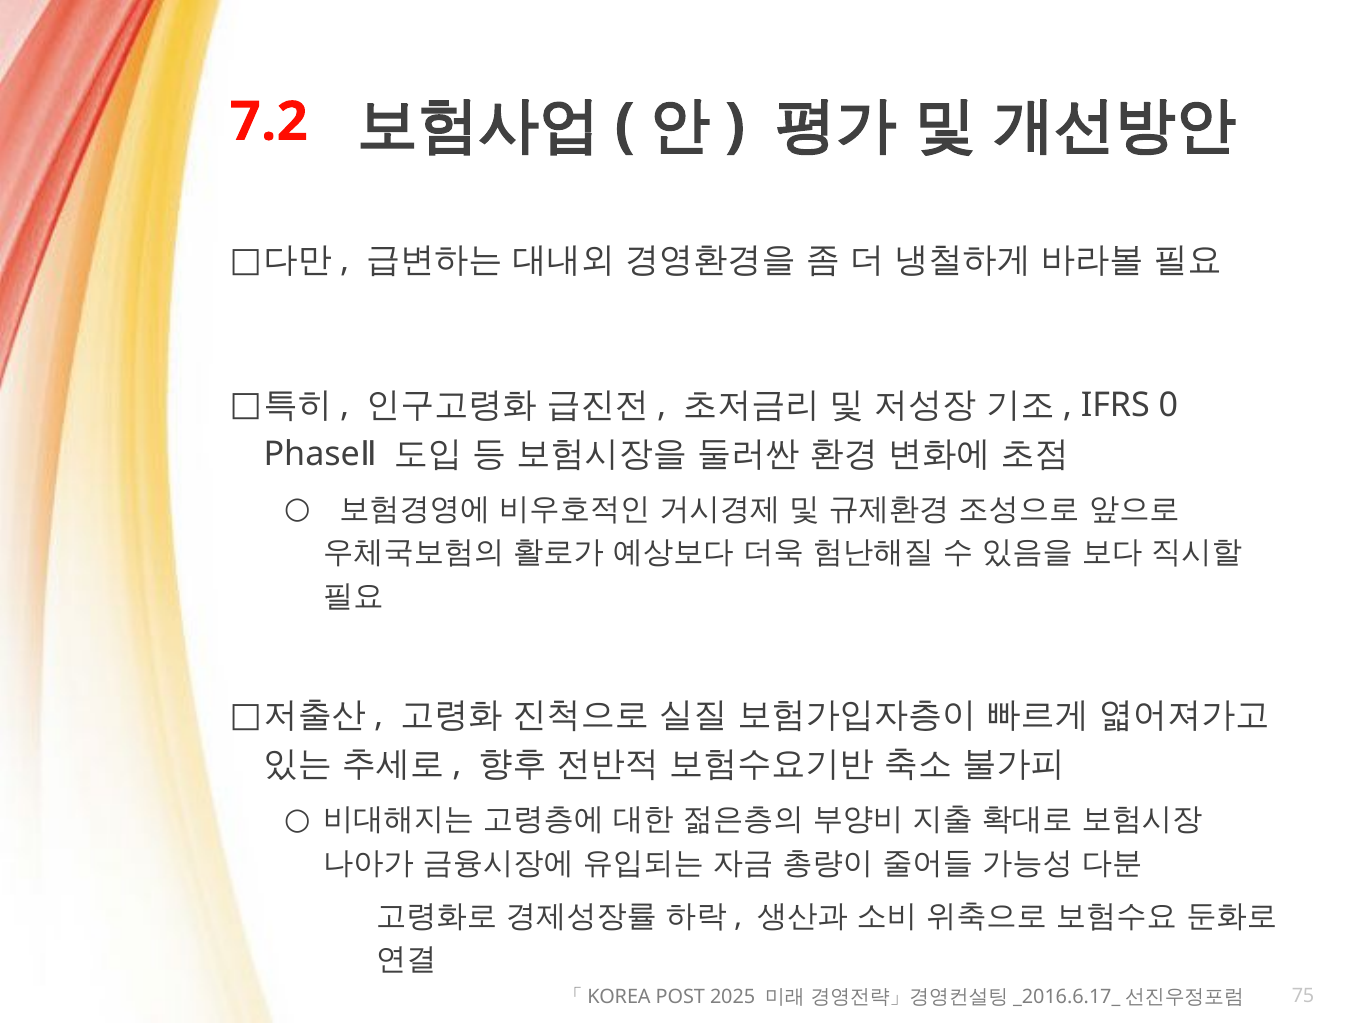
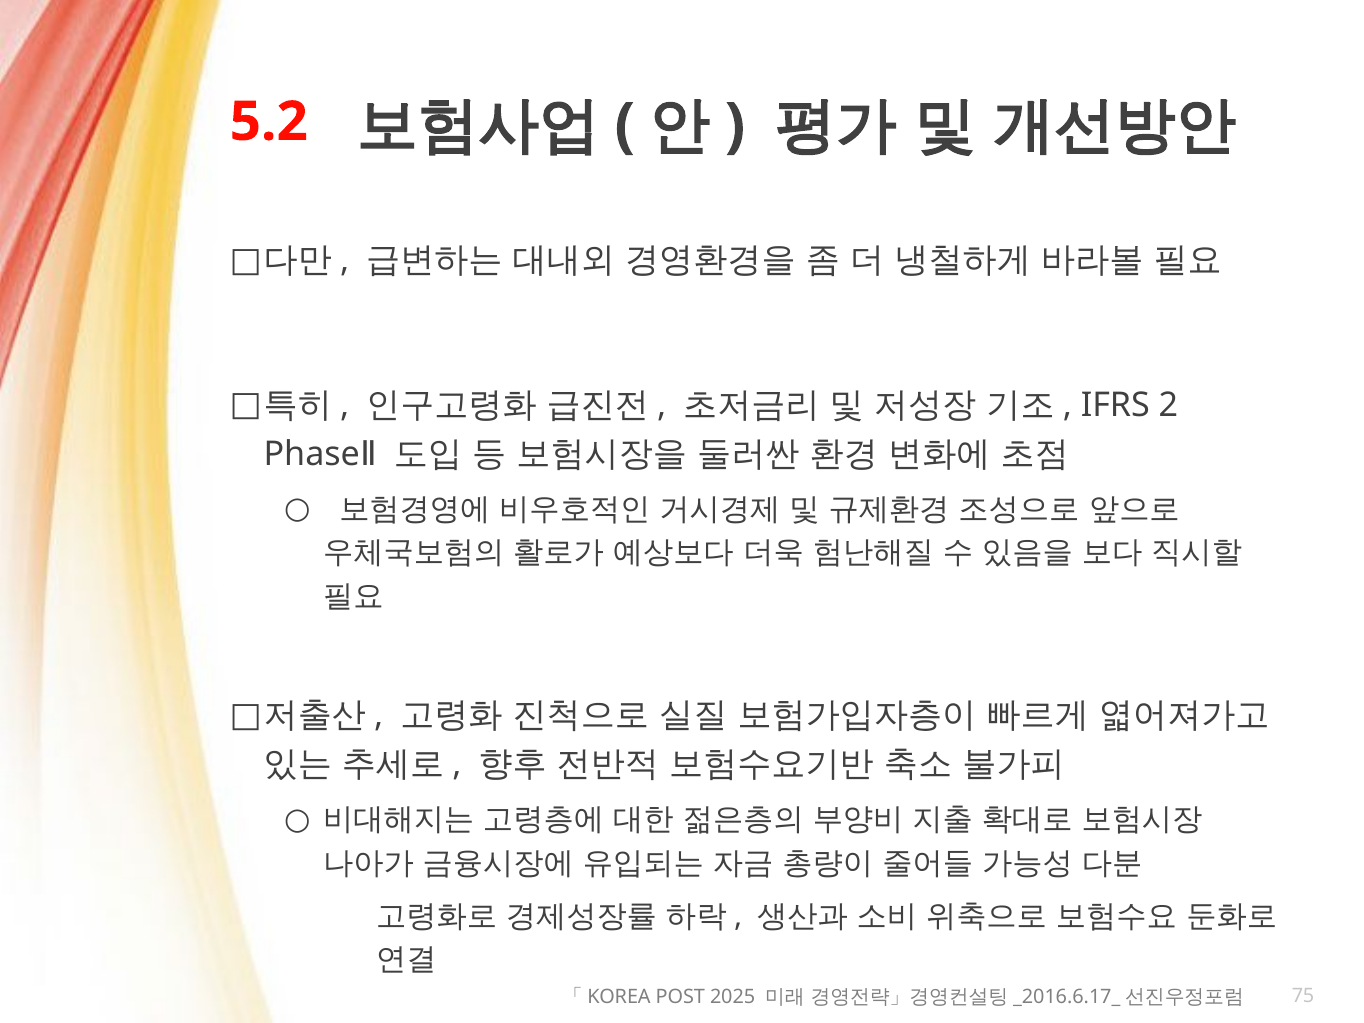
7.2: 7.2 -> 5.2 (269, 122)
0: 0 -> 2 (1168, 405)
